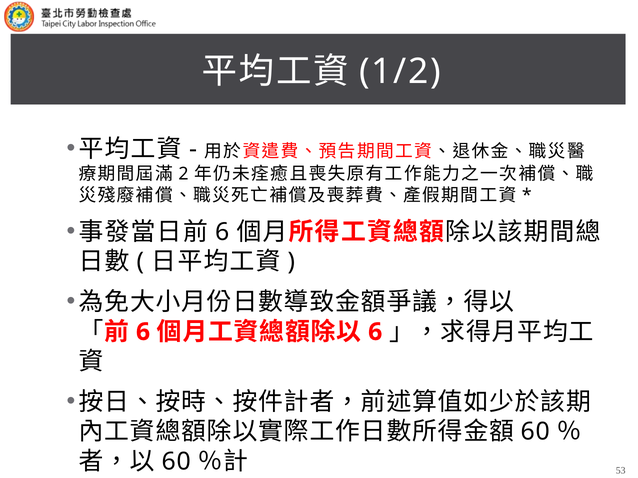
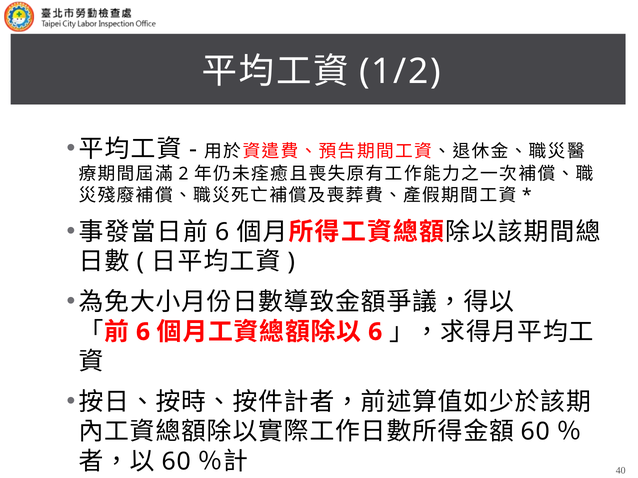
53: 53 -> 40 (621, 471)
